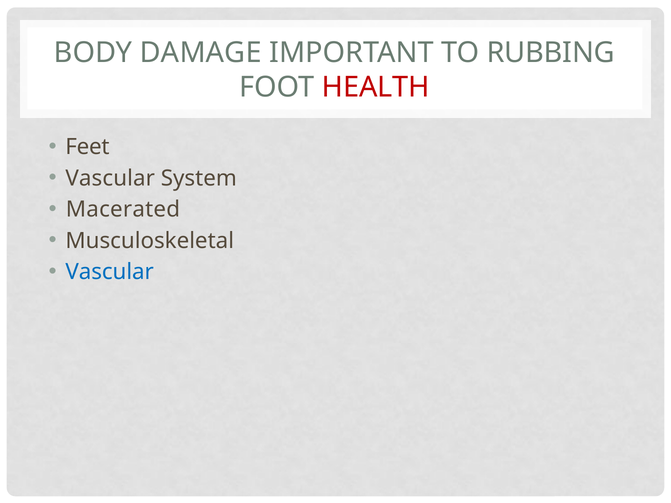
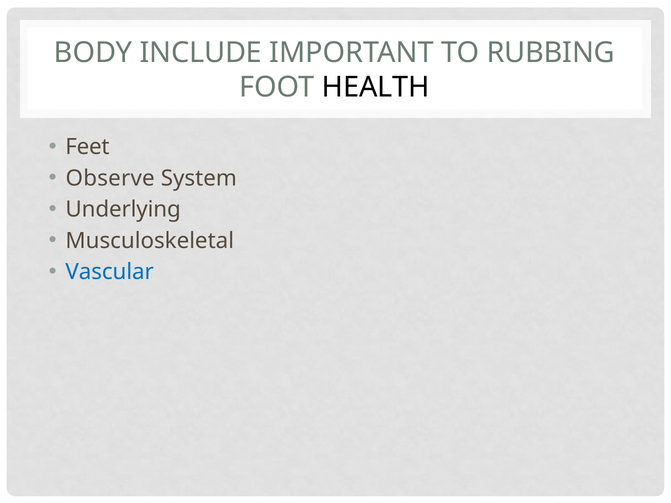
DAMAGE: DAMAGE -> INCLUDE (201, 53)
HEALTH colour: red -> black (376, 87)
Vascular: Vascular -> Observe (110, 178)
Macerated: Macerated -> Underlying (123, 210)
